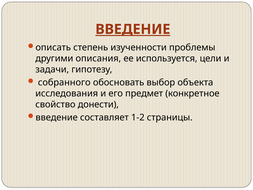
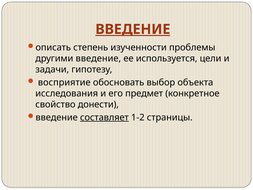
другими описания: описания -> введение (98, 58)
собранного: собранного -> восприятие (64, 82)
составляет underline: none -> present (104, 117)
